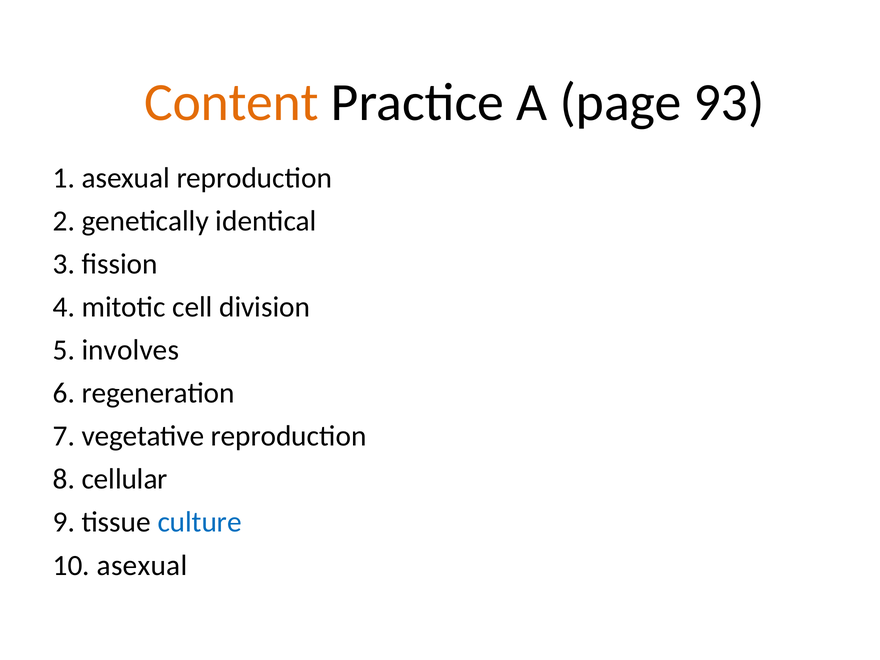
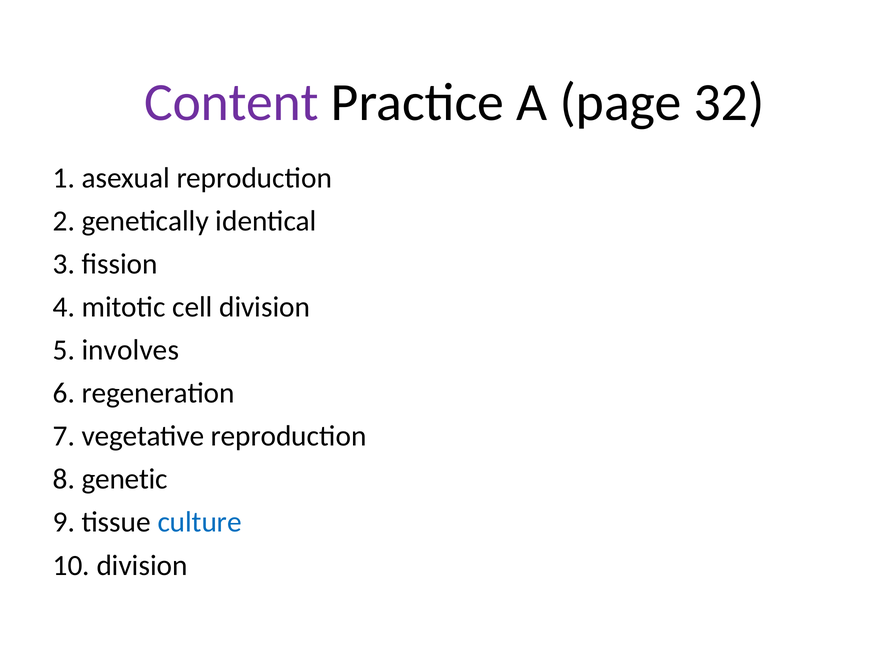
Content colour: orange -> purple (231, 103)
93: 93 -> 32 (729, 103)
cellular: cellular -> genetic (125, 479)
10 asexual: asexual -> division (142, 565)
